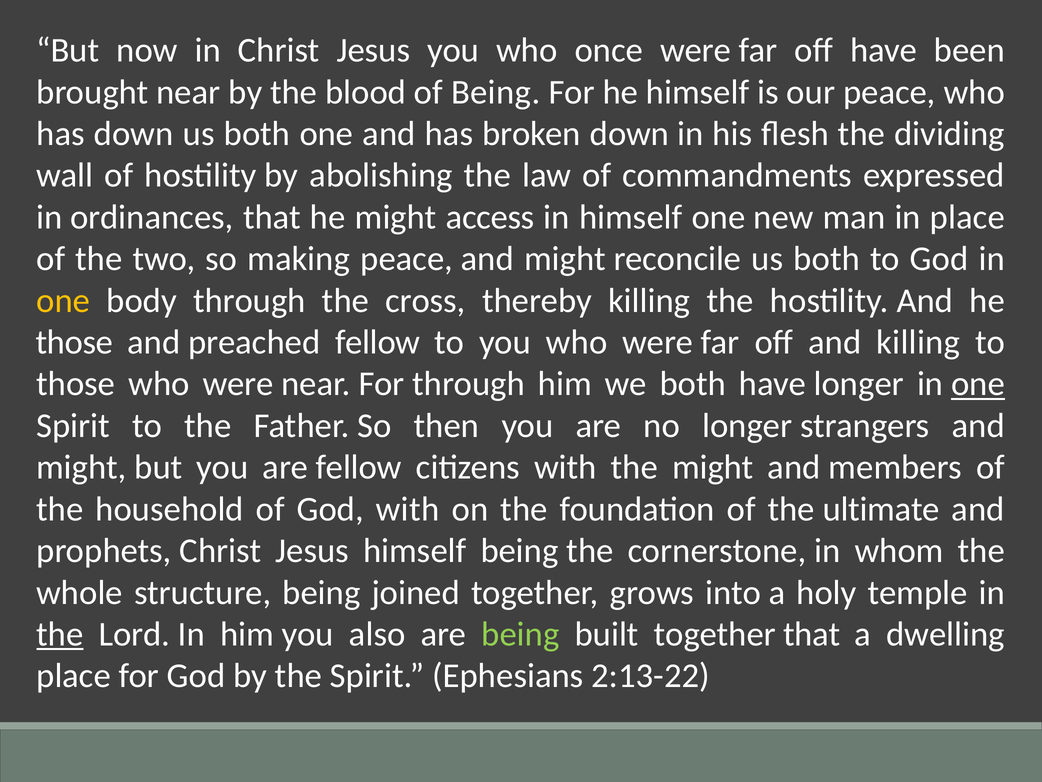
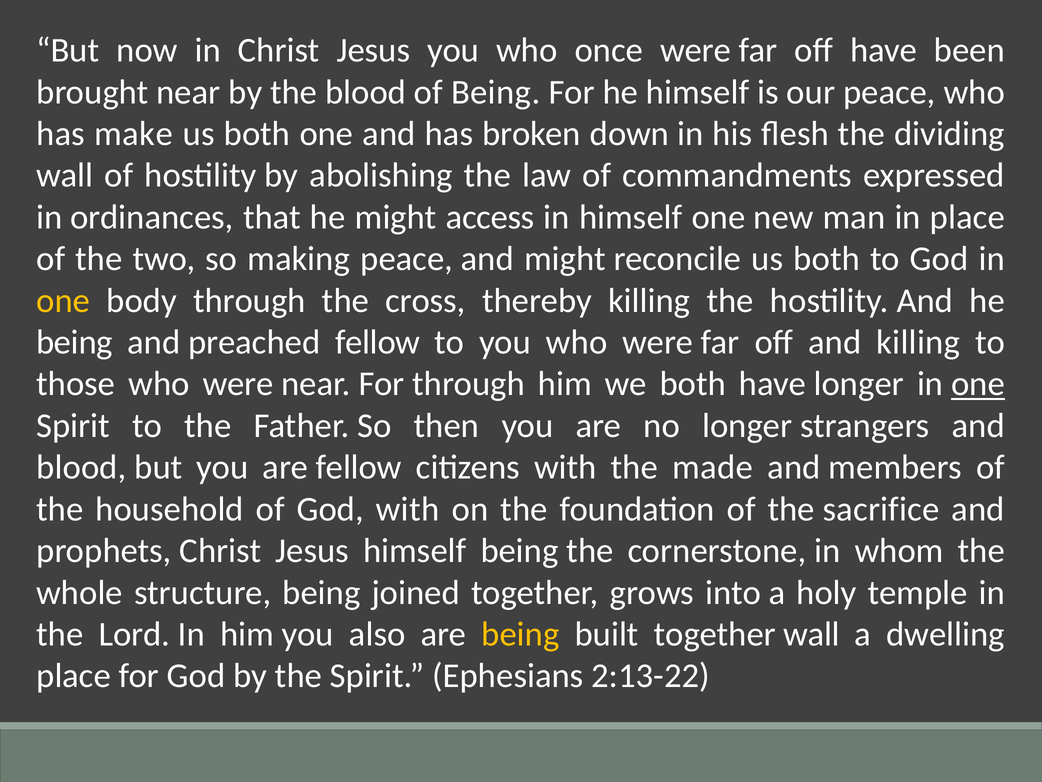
has down: down -> make (134, 134)
those: those -> being (74, 342)
might: might -> blood (81, 467)
the might: might -> made (713, 467)
ultimate: ultimate -> sacrifice (881, 509)
the underline: present -> none (60, 634)
being colour: light green -> yellow (520, 634)
together that: that -> wall (812, 634)
